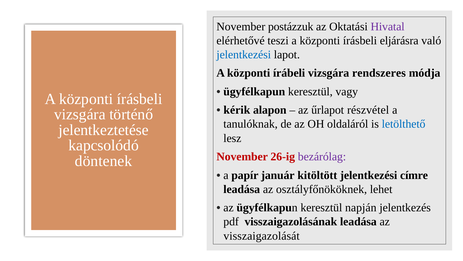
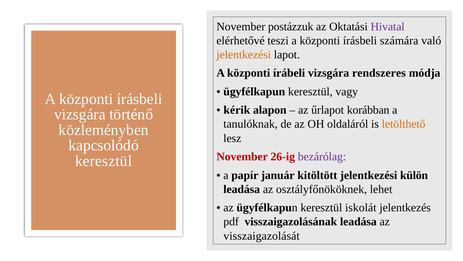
eljárásra: eljárásra -> számára (399, 41)
jelentkezési colour: blue -> orange (244, 55)
részvétel: részvétel -> korábban (368, 110)
letölthető colour: blue -> orange (404, 124)
jelentkeztetése: jelentkeztetése -> közleményben (104, 130)
döntenek: döntenek -> keresztül (104, 161)
címre: címre -> külön (414, 175)
napján: napján -> iskolát (361, 207)
